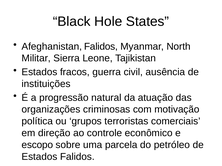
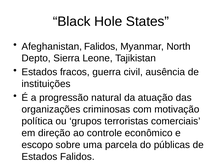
Militar: Militar -> Depto (36, 58)
petróleo: petróleo -> públicas (172, 145)
